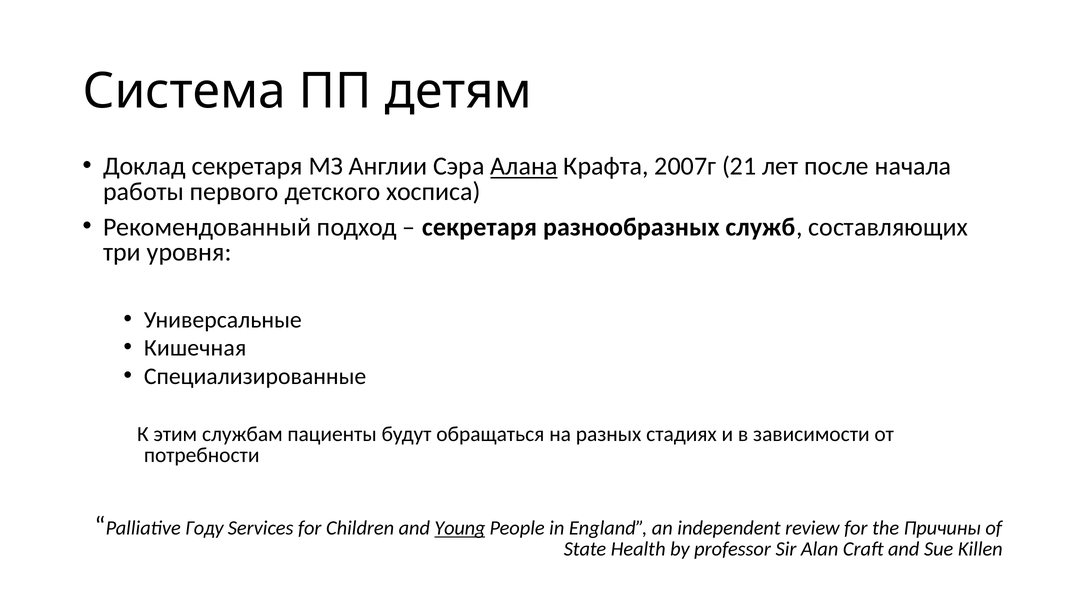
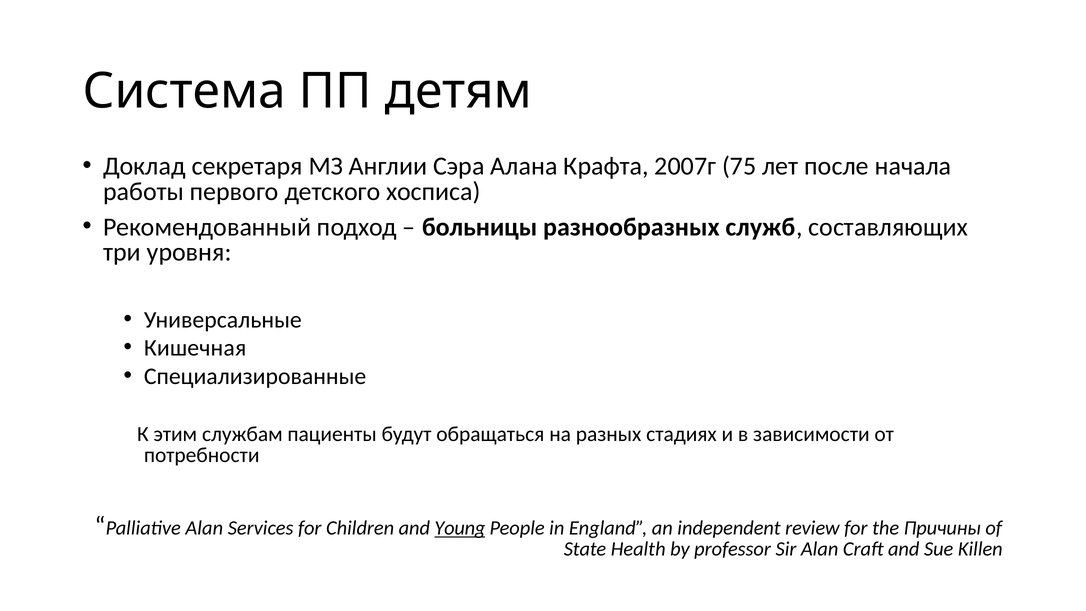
Алана underline: present -> none (524, 166)
21: 21 -> 75 (739, 166)
секретаря: секретаря -> больницы (480, 227)
Palliative Году: Году -> Alan (204, 528)
